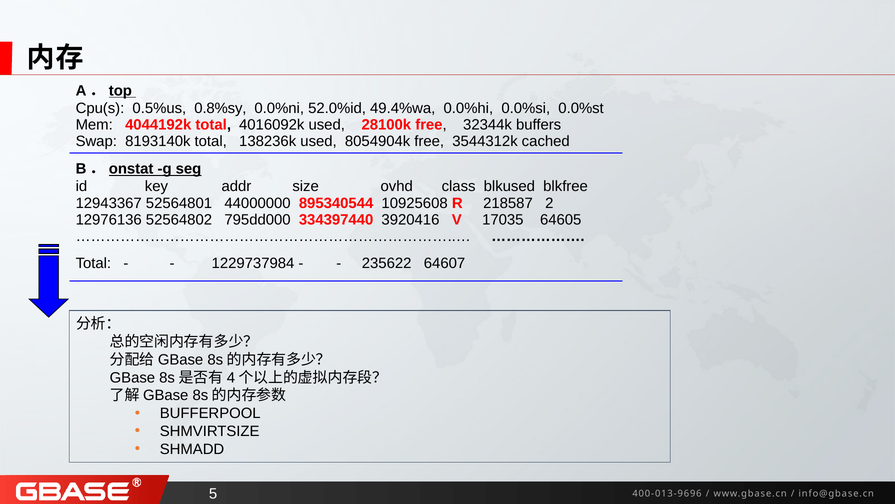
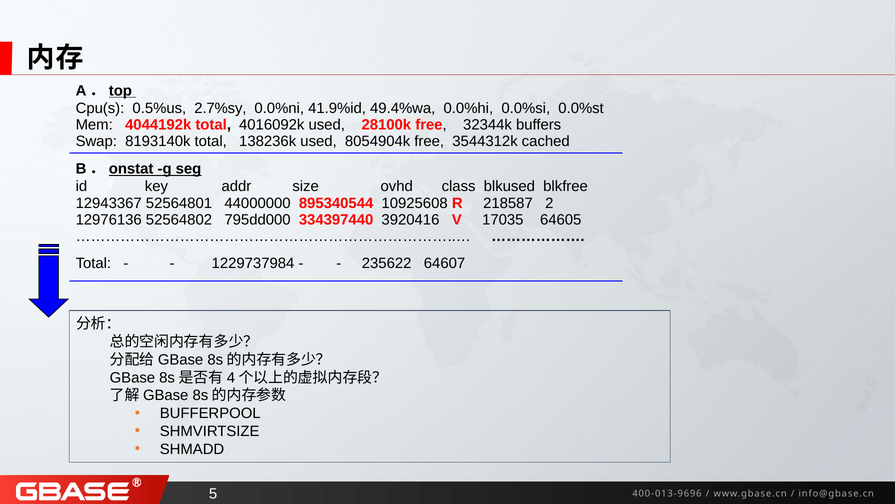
0.8%sy: 0.8%sy -> 2.7%sy (220, 108)
52.0%id: 52.0%id -> 41.9%id (337, 108)
